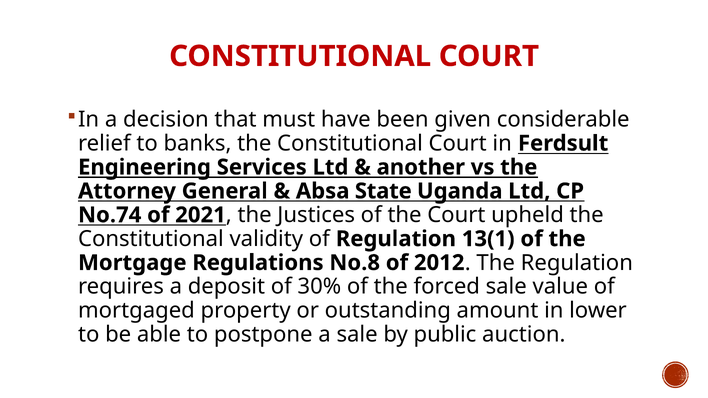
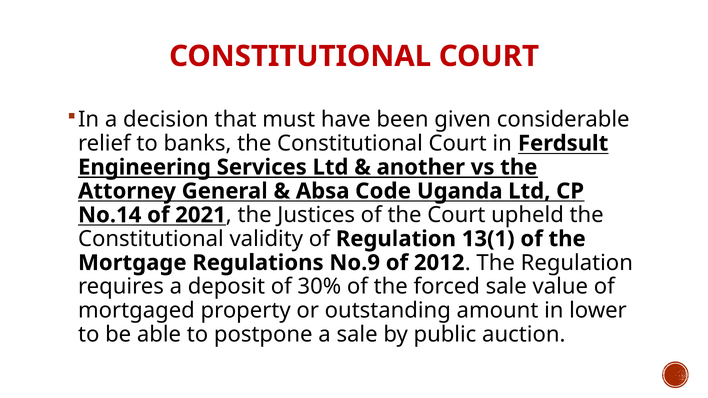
State: State -> Code (383, 191)
No.74: No.74 -> No.14 (110, 215)
No.8: No.8 -> No.9 (355, 263)
